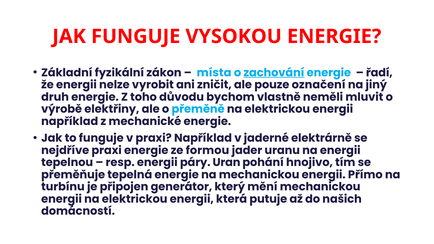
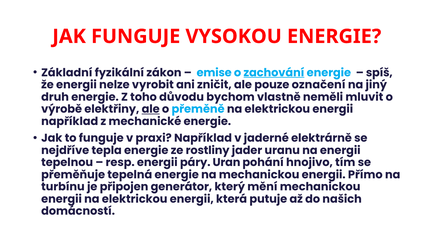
místa: místa -> emise (214, 73)
řadí: řadí -> spíš (379, 73)
ale underline: none -> present (151, 109)
nejdříve praxi: praxi -> tepla (107, 150)
formou: formou -> rostliny (208, 150)
